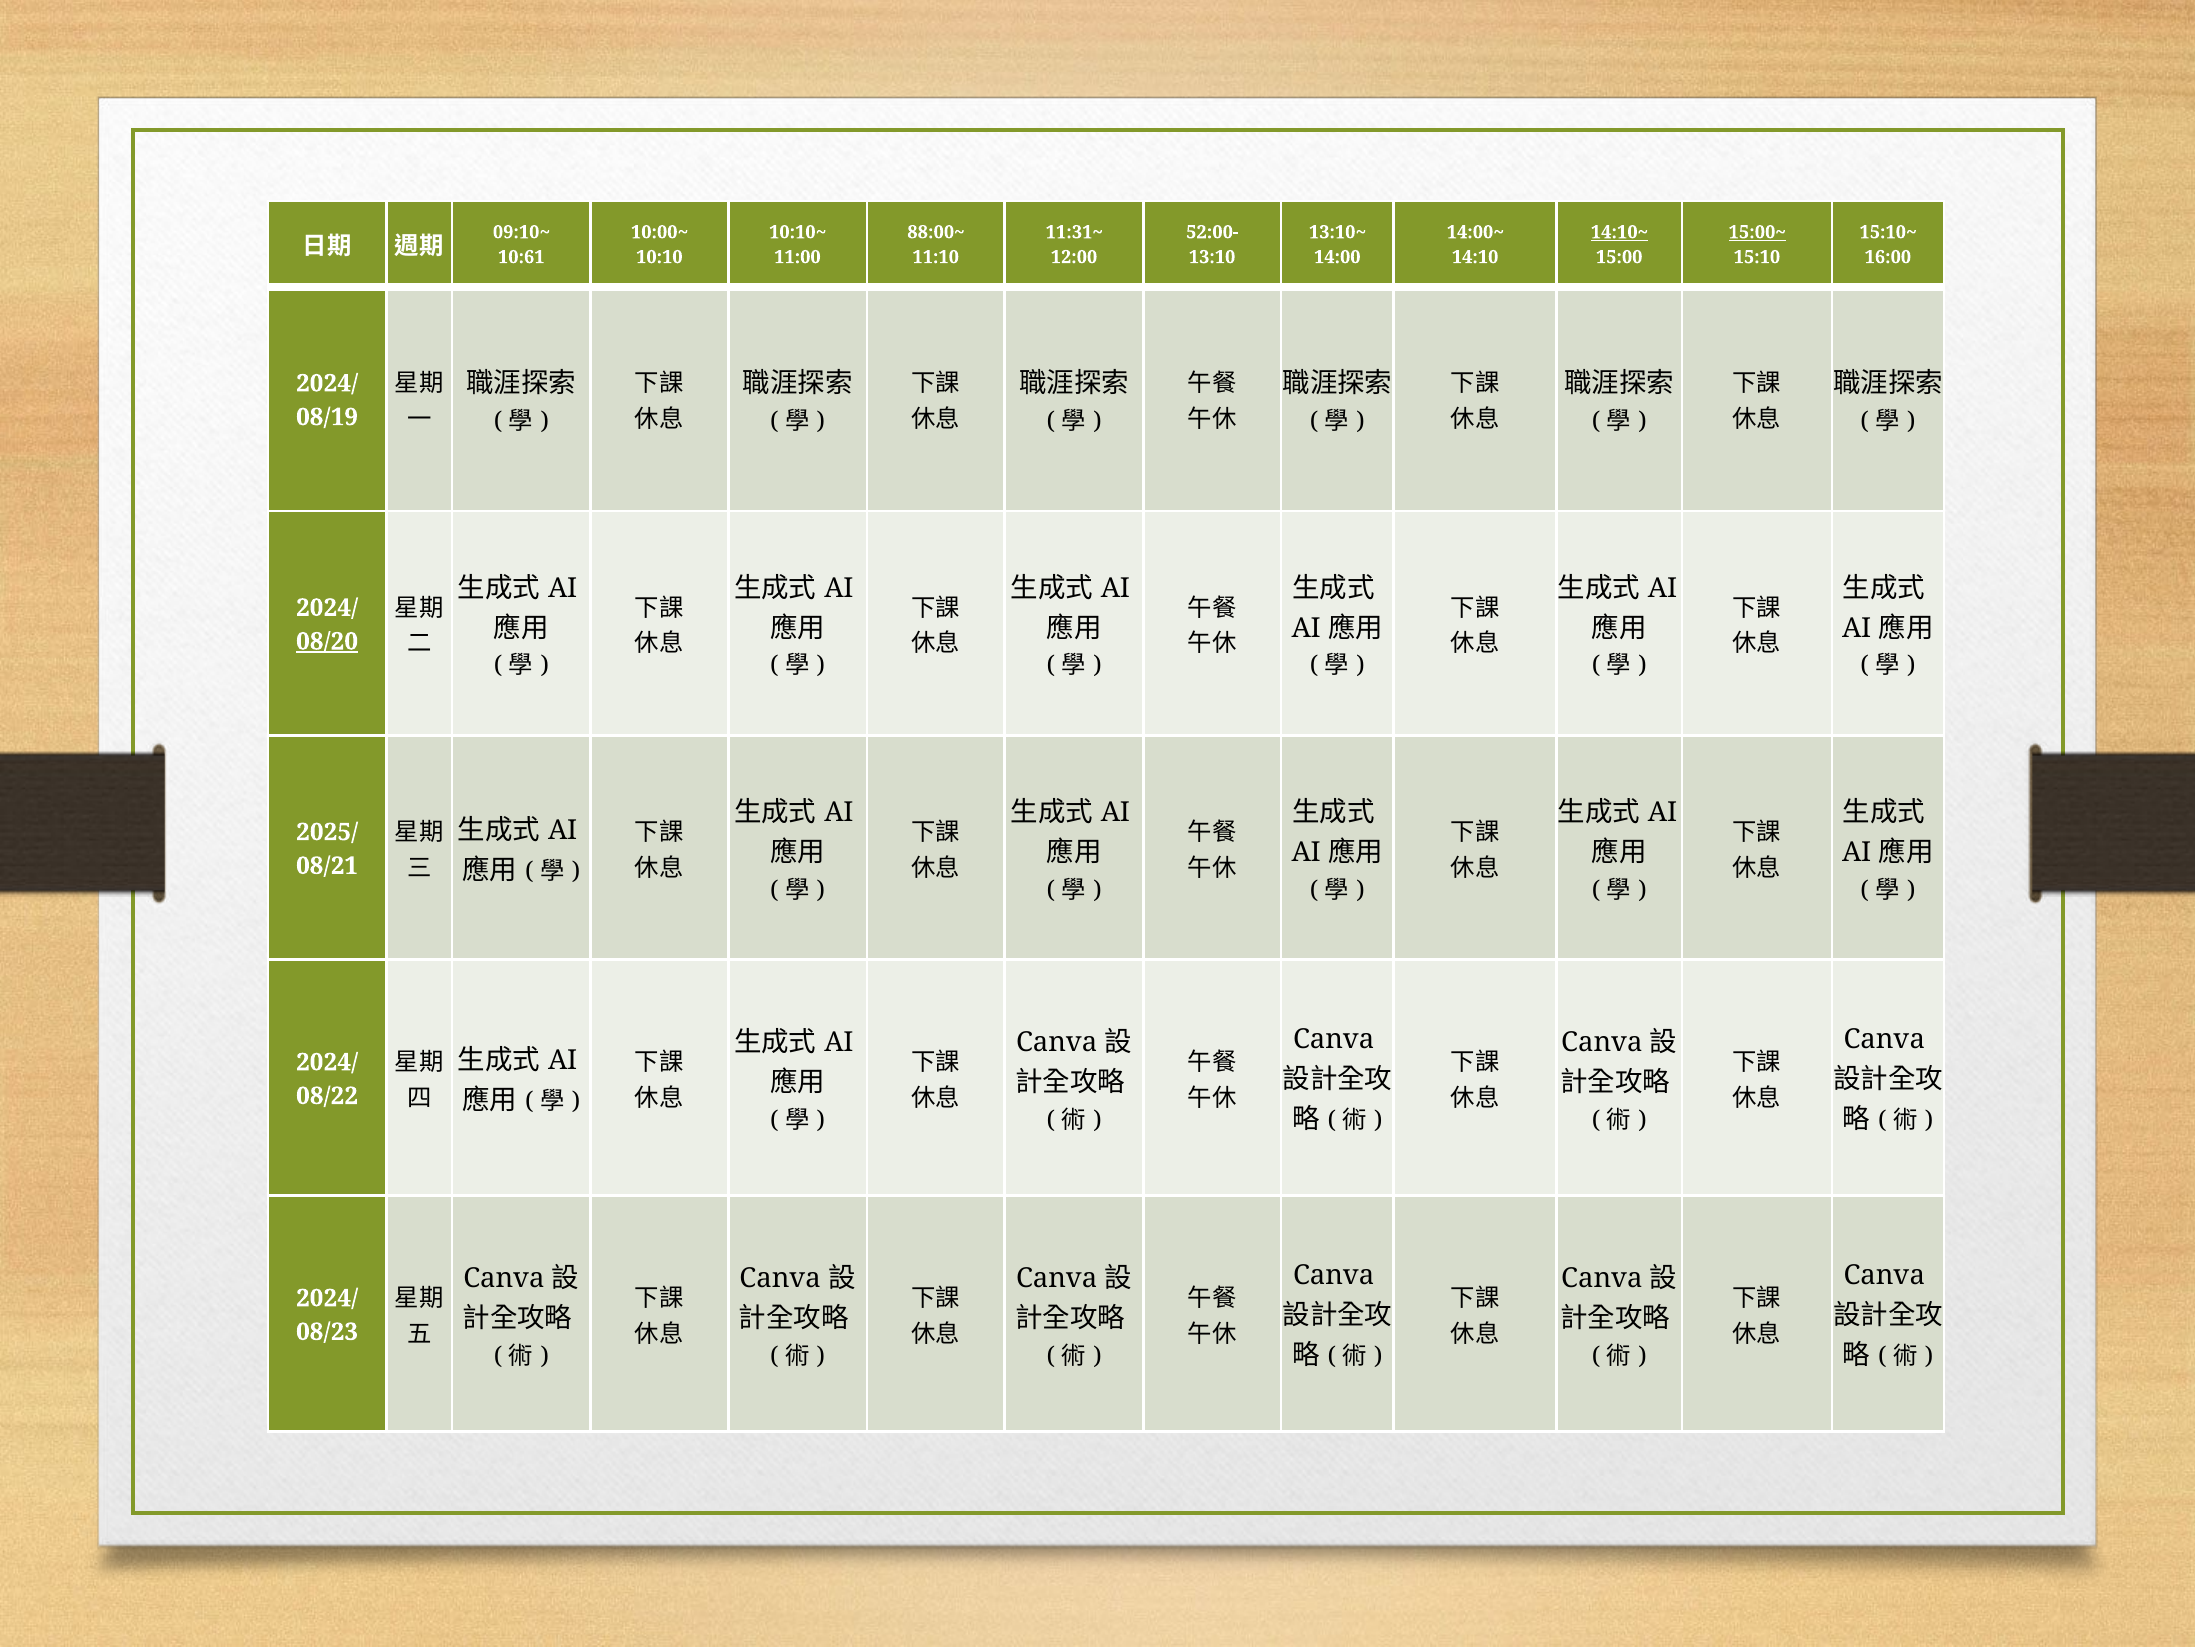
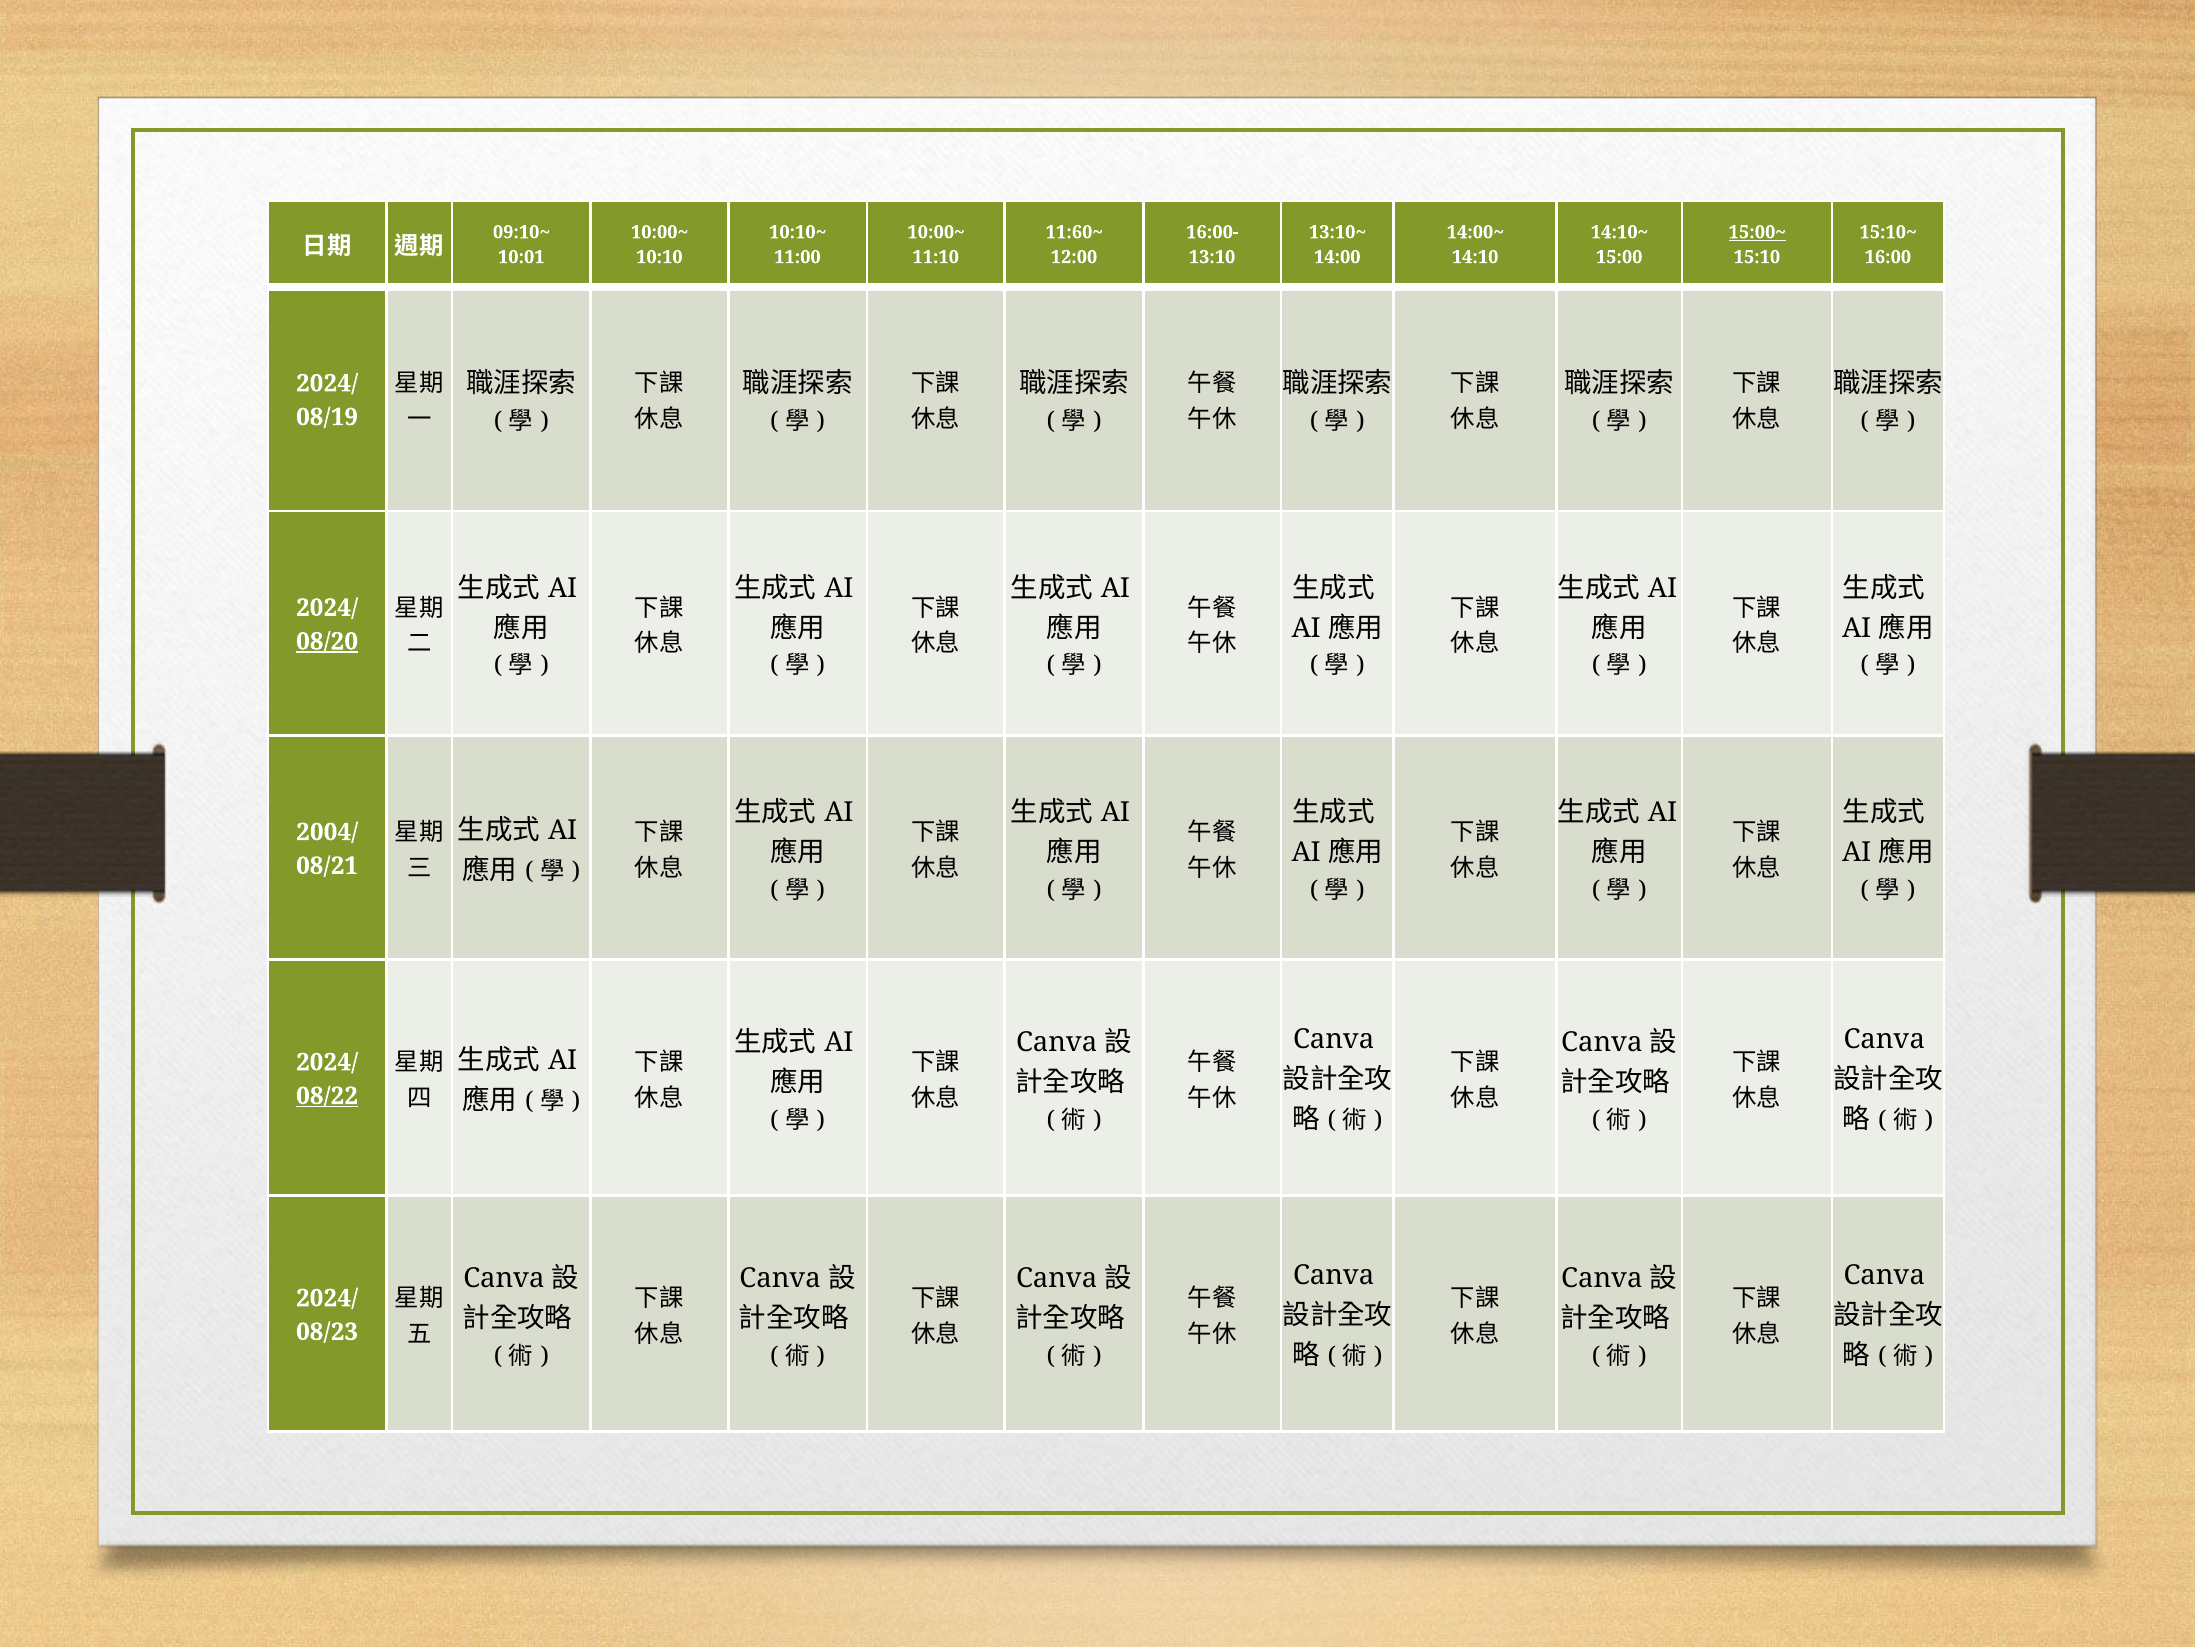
88:00~: 88:00~ -> 10:00~ (936, 232)
11:31~: 11:31~ -> 11:60~ (1074, 232)
52:00-: 52:00- -> 16:00- (1212, 232)
14:10~ underline: present -> none (1619, 232)
10:61: 10:61 -> 10:01 (521, 257)
2025/: 2025/ -> 2004/ (327, 832)
08/22 underline: none -> present (327, 1096)
